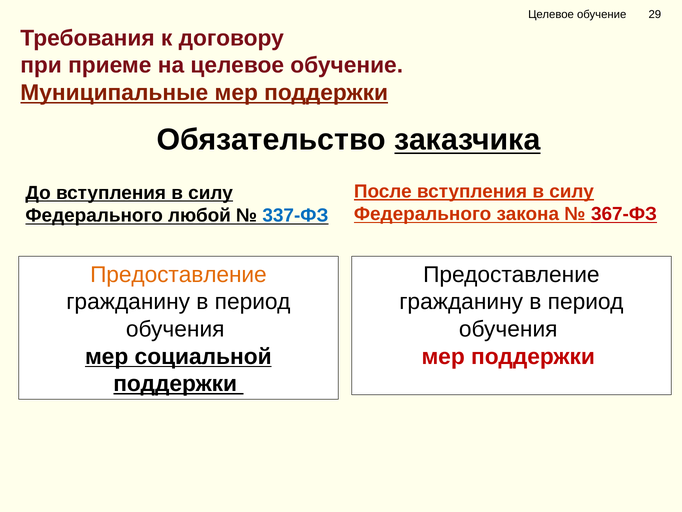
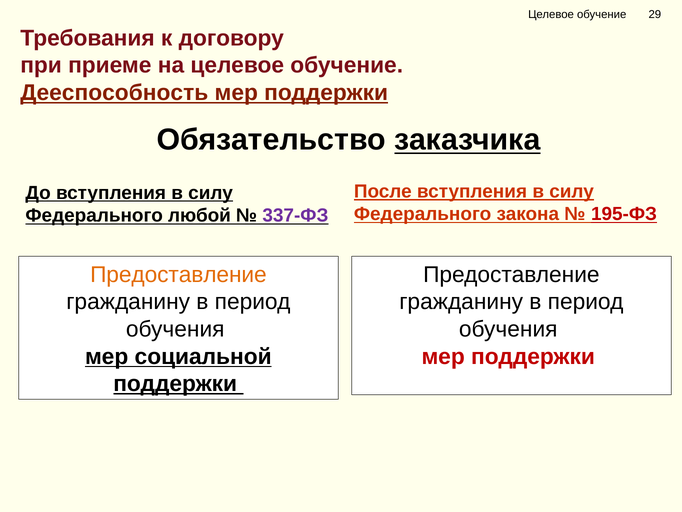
Муниципальные: Муниципальные -> Дееспособность (114, 93)
367-ФЗ: 367-ФЗ -> 195-ФЗ (624, 214)
337-ФЗ colour: blue -> purple (295, 215)
